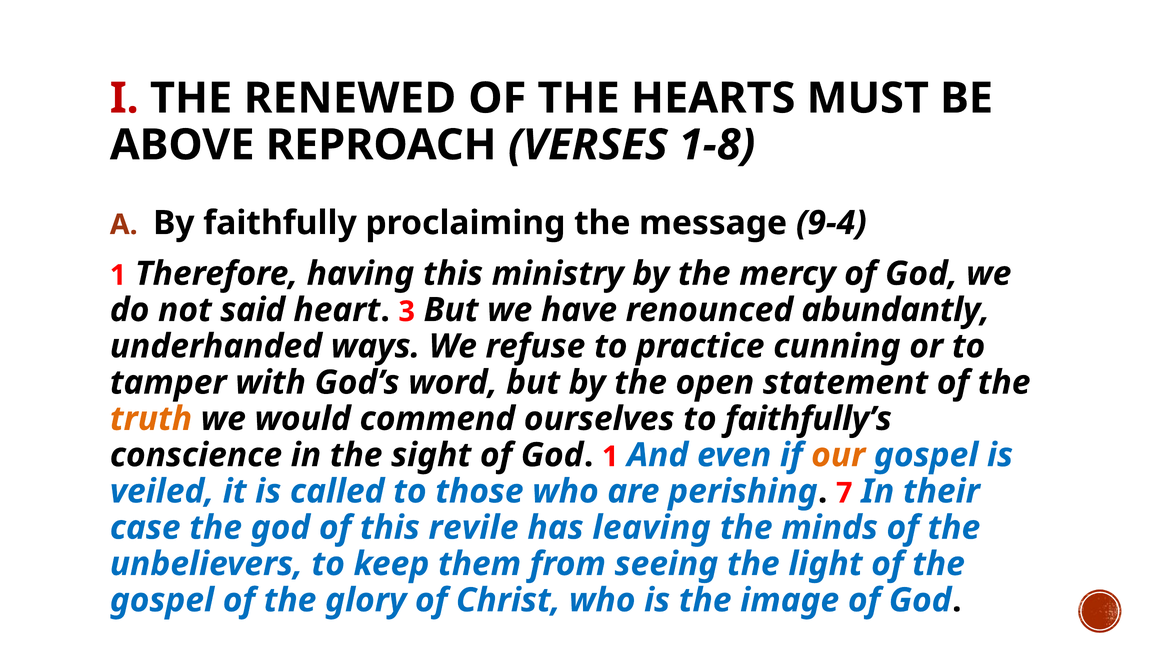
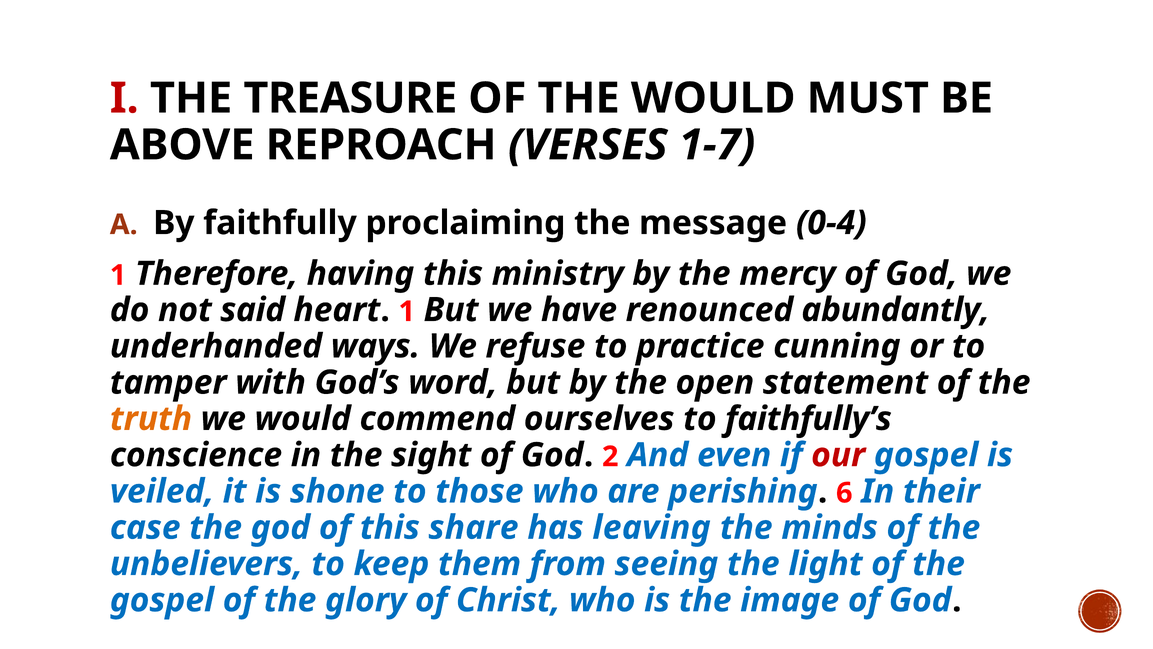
RENEWED: RENEWED -> TREASURE (350, 98)
THE HEARTS: HEARTS -> WOULD (713, 98)
1-8: 1-8 -> 1-7 (717, 145)
9-4: 9-4 -> 0-4 (831, 223)
heart 3: 3 -> 1 (407, 311)
God 1: 1 -> 2 (610, 456)
our colour: orange -> red (838, 455)
called: called -> shone (337, 491)
7: 7 -> 6 (844, 493)
revile: revile -> share (474, 527)
